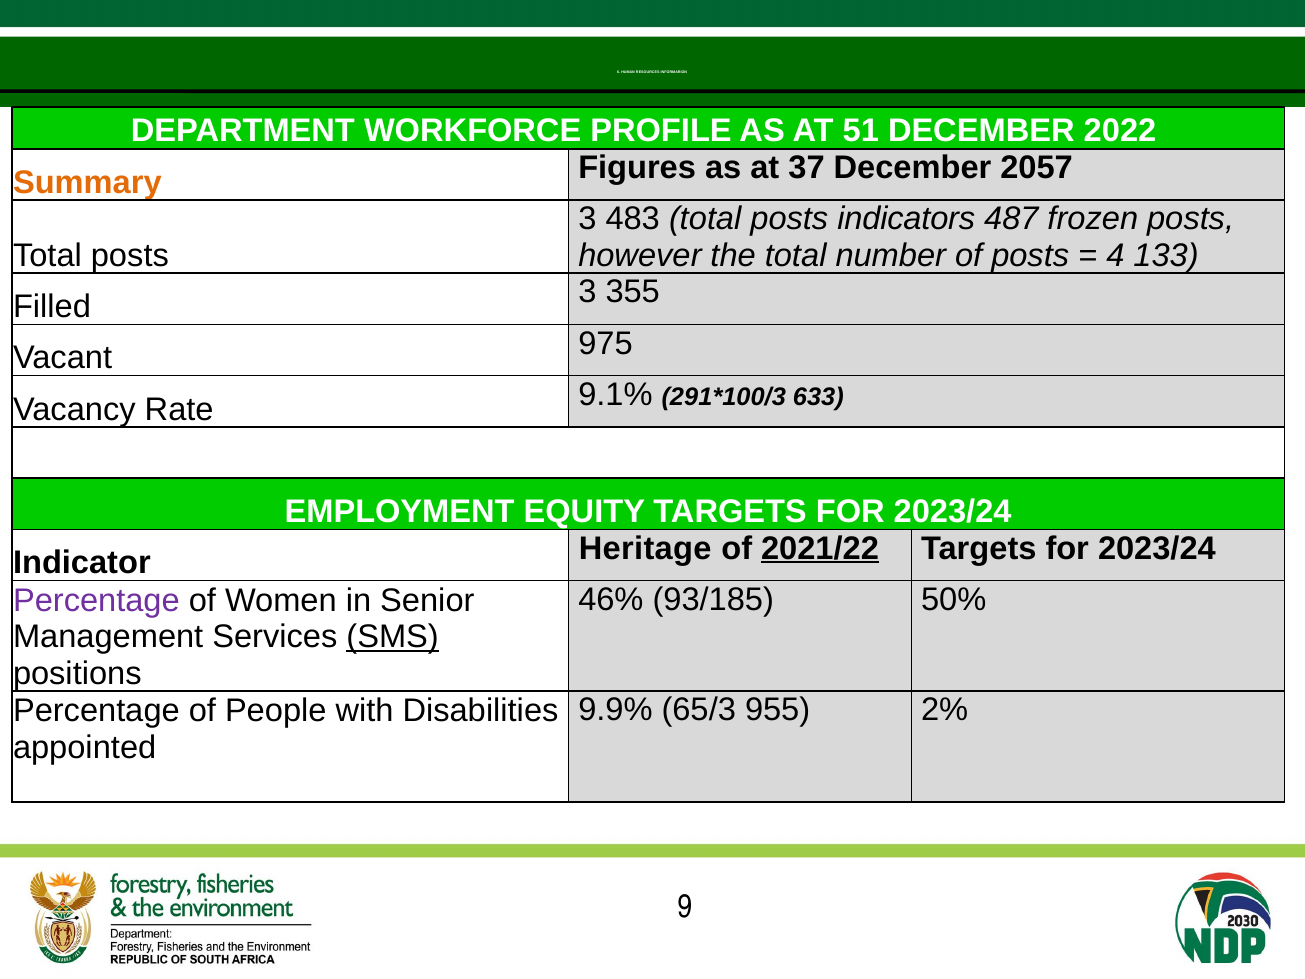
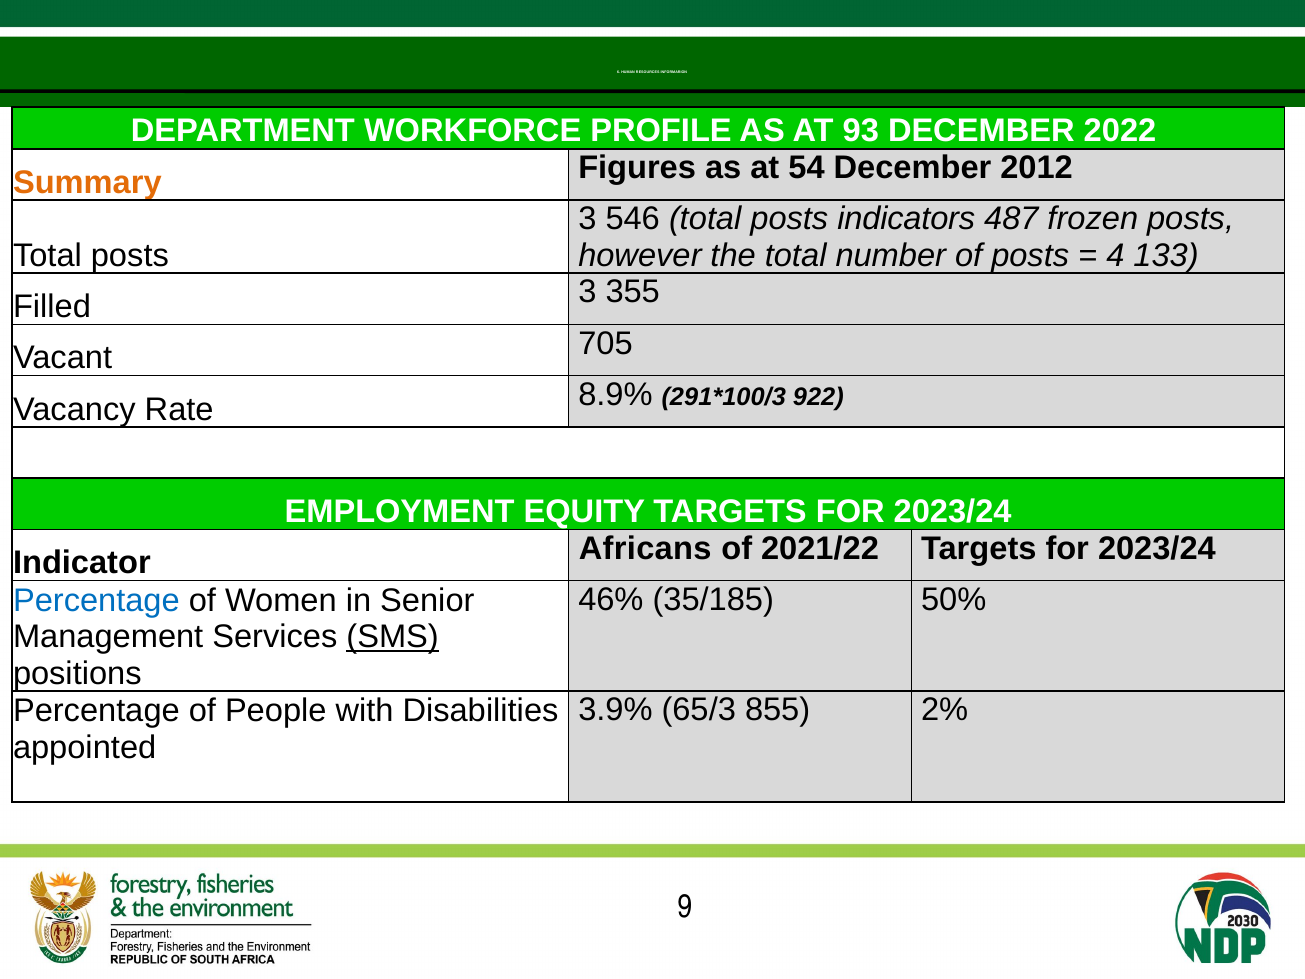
51: 51 -> 93 (861, 131)
37: 37 -> 54 (807, 168)
2057: 2057 -> 2012 (1037, 168)
483: 483 -> 546 (633, 219)
975: 975 -> 705 (606, 343)
9.1%: 9.1% -> 8.9% (615, 394)
633: 633 -> 922 (818, 397)
Heritage: Heritage -> Africans (645, 548)
2021/22 underline: present -> none (820, 548)
93/185: 93/185 -> 35/185 (713, 599)
Percentage colour: purple -> blue (96, 600)
9.9%: 9.9% -> 3.9% (615, 710)
955: 955 -> 855 (778, 710)
